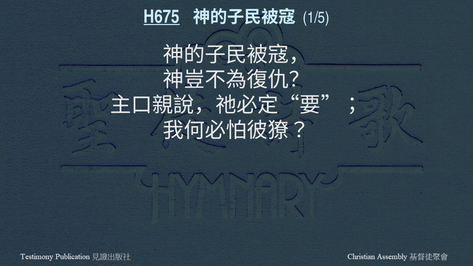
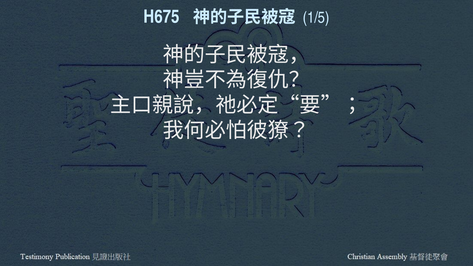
H675 underline: present -> none (162, 17)
